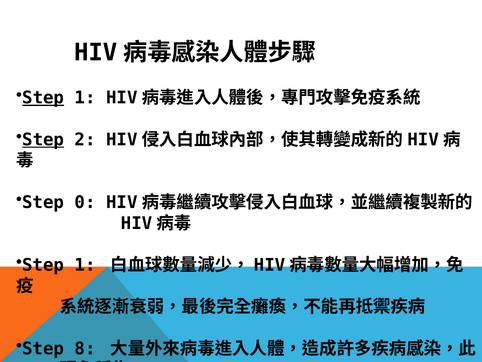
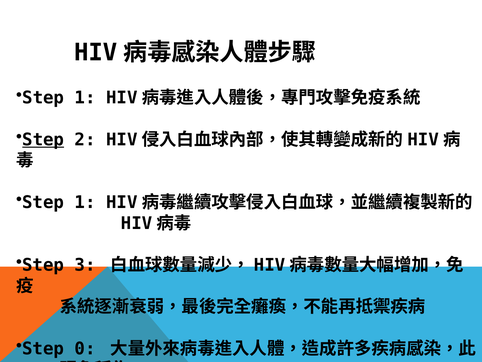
Step underline: present -> none (43, 98)
0: 0 -> 1 (85, 202)
1: 1 -> 3 (85, 265)
8: 8 -> 0 (85, 348)
